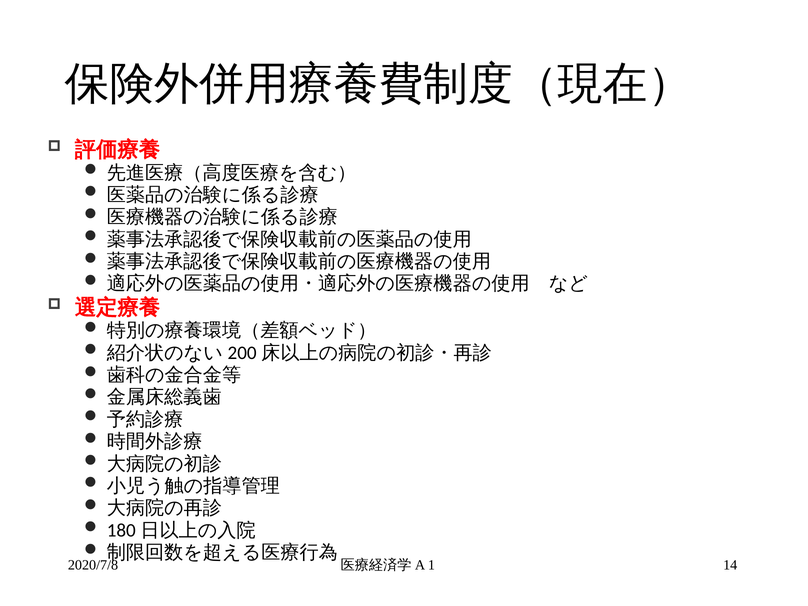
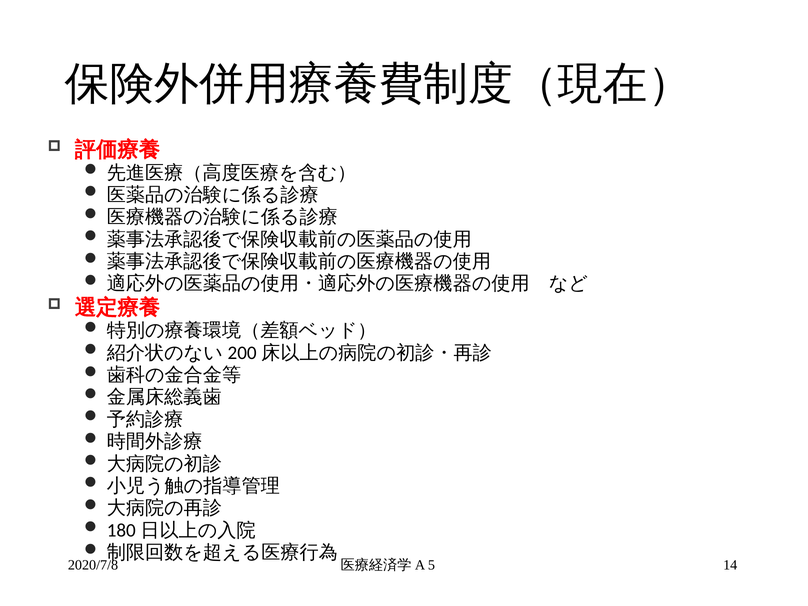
1: 1 -> 5 (431, 565)
